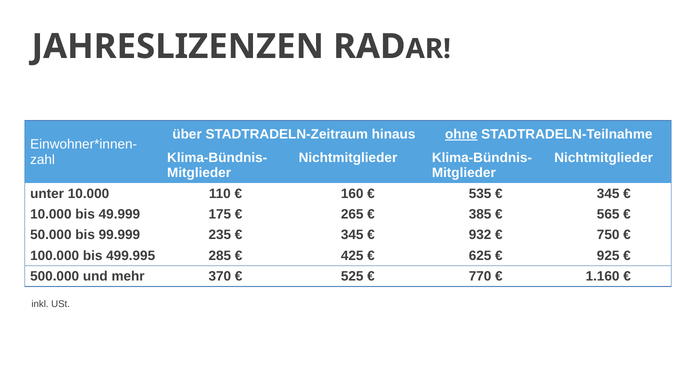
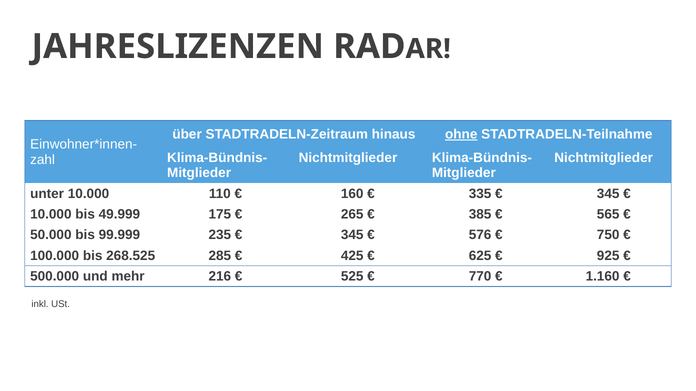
535: 535 -> 335 (480, 194)
932: 932 -> 576 (480, 235)
499.995: 499.995 -> 268.525 (131, 256)
370: 370 -> 216 (220, 277)
